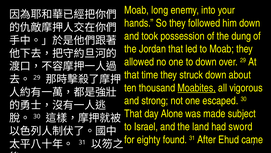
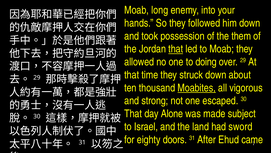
dung: dung -> them (241, 36)
that underline: none -> present (176, 49)
to down: down -> doing (206, 62)
found: found -> doors (175, 139)
